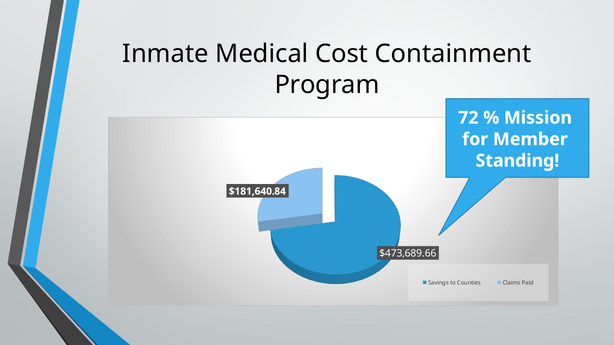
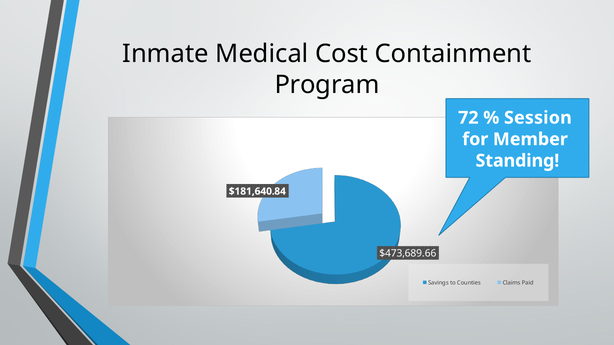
Mission: Mission -> Session (538, 118)
